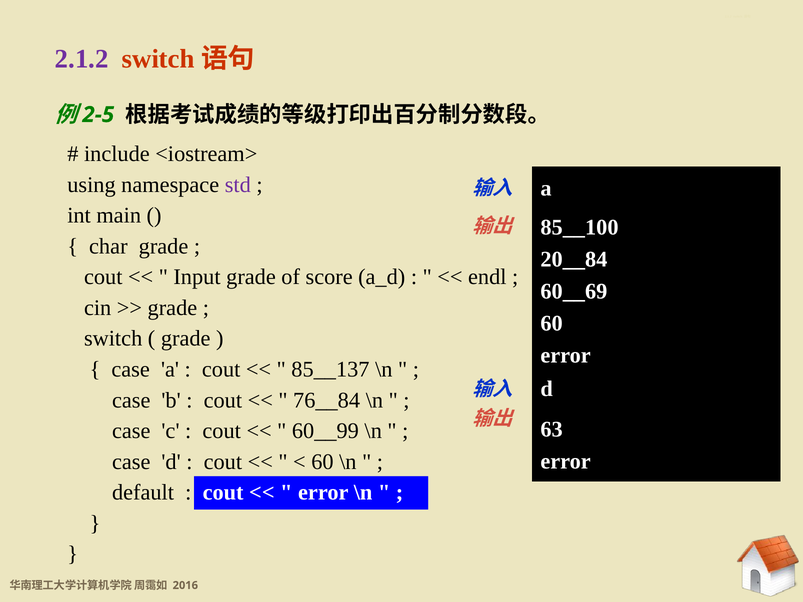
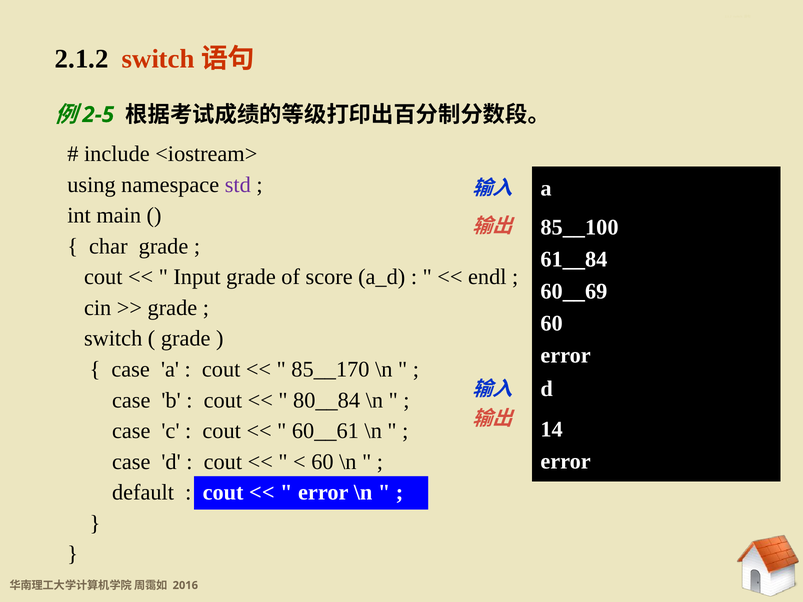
2.1.2 colour: purple -> black (82, 59)
20__84: 20__84 -> 61__84 (574, 259)
85__137: 85__137 -> 85__170 (330, 370)
76__84: 76__84 -> 80__84 (327, 400)
63: 63 -> 14 (552, 429)
60__99: 60__99 -> 60__61 (325, 431)
